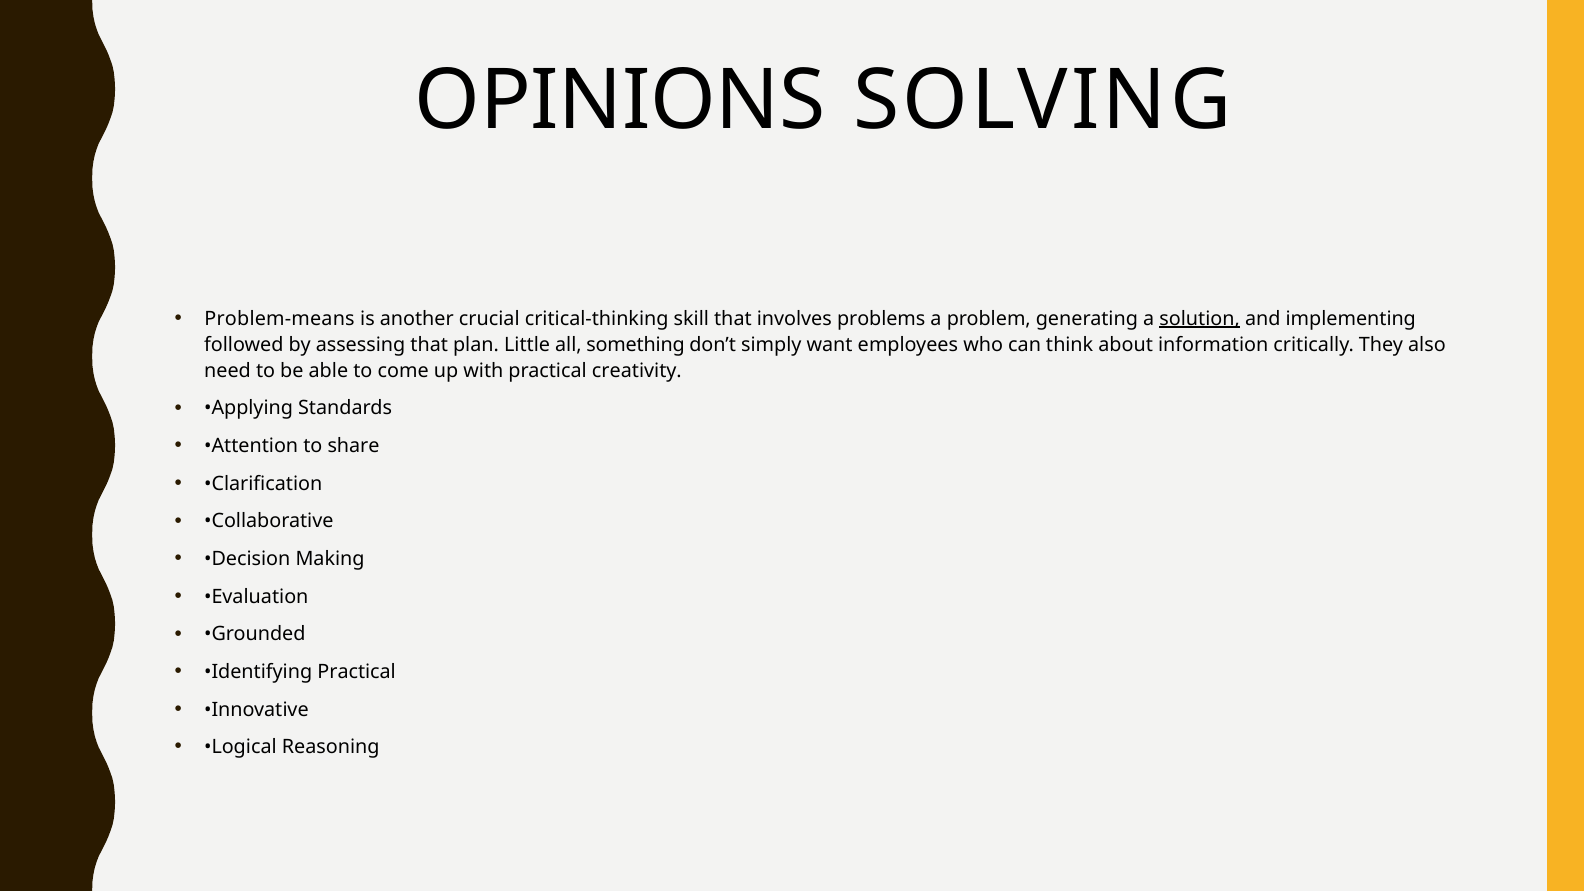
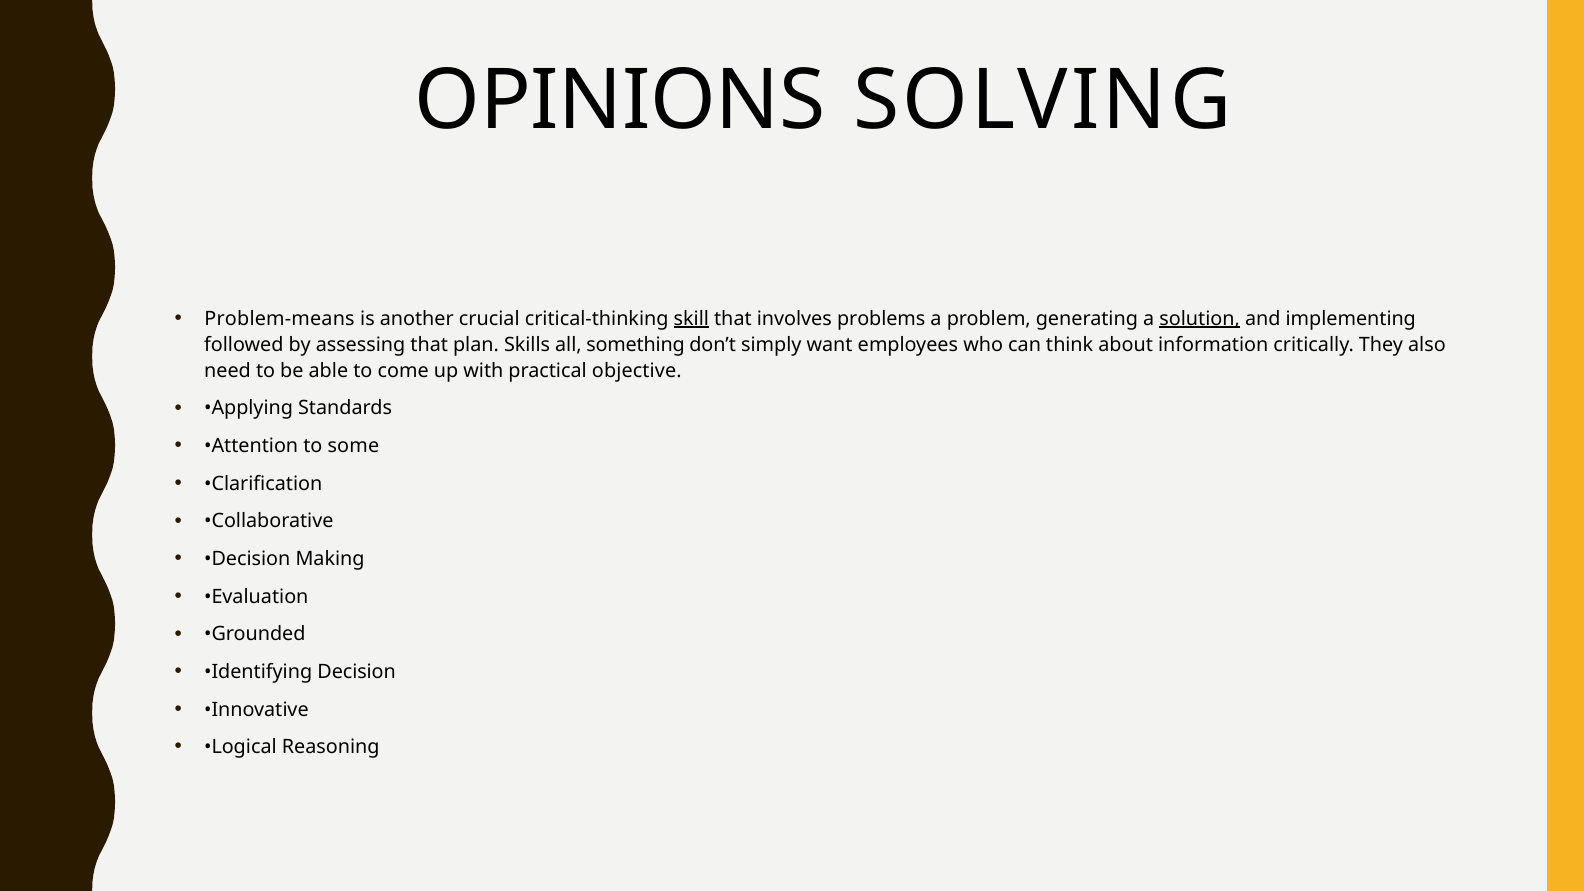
skill underline: none -> present (691, 319)
Little: Little -> Skills (527, 345)
creativity: creativity -> objective (637, 371)
share: share -> some (353, 446)
Identifying Practical: Practical -> Decision (357, 672)
